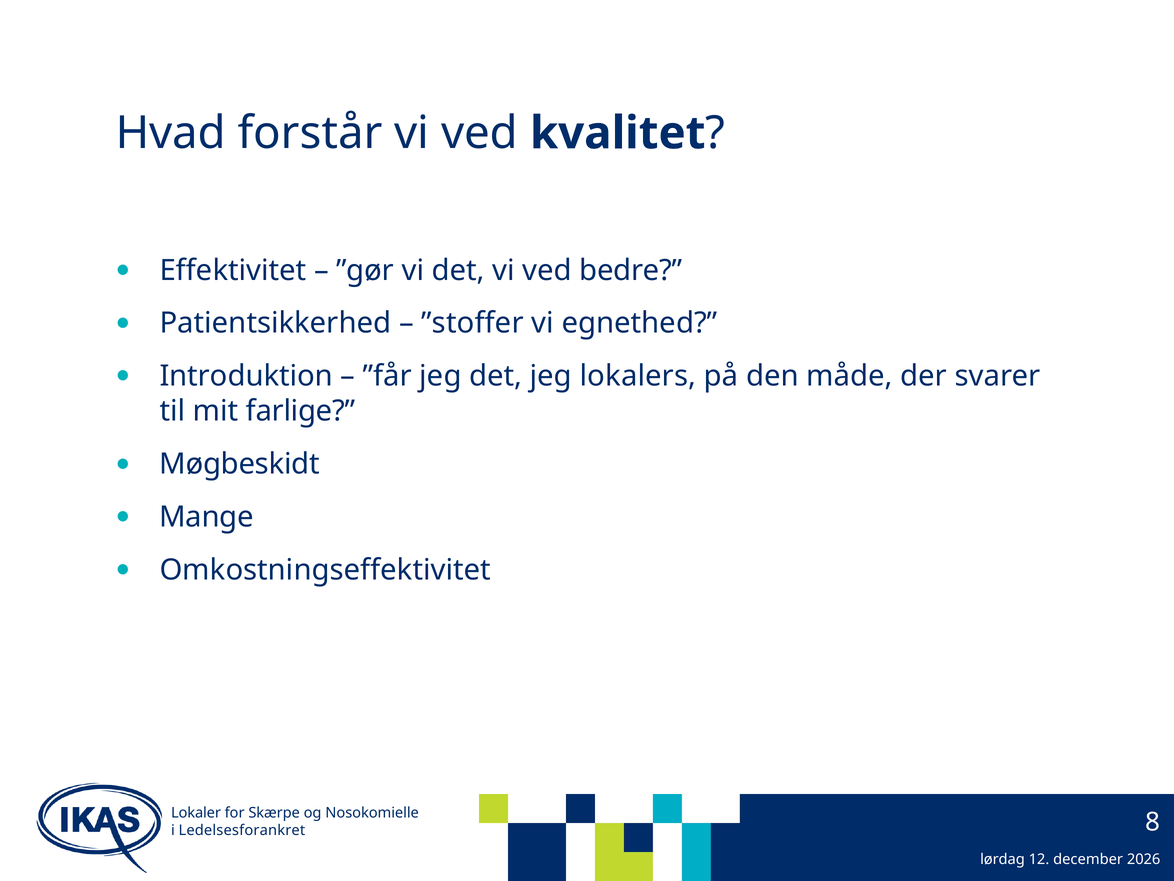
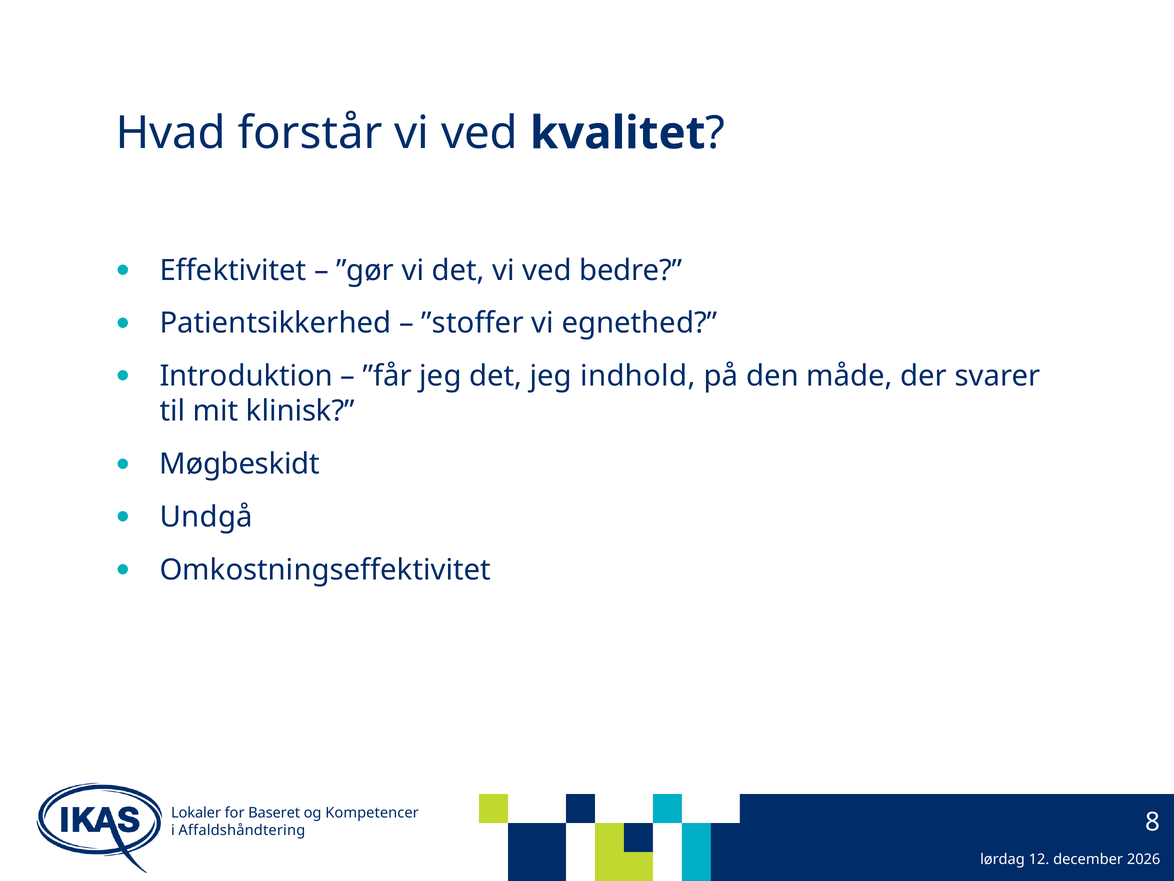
lokalers: lokalers -> indhold (638, 376)
farlige: farlige -> klinisk (300, 411)
Mange: Mange -> Undgå (206, 517)
Skærpe: Skærpe -> Baseret (274, 812)
Nosokomielle: Nosokomielle -> Kompetencer (372, 812)
Ledelsesforankret: Ledelsesforankret -> Affaldshåndtering (242, 830)
